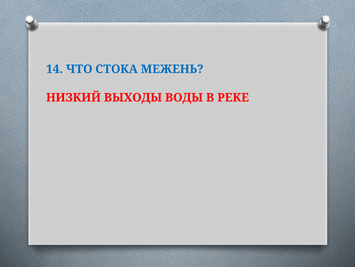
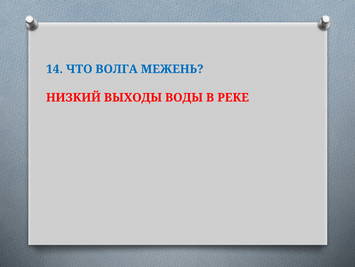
СТОКА: СТОКА -> ВОЛГА (117, 69)
